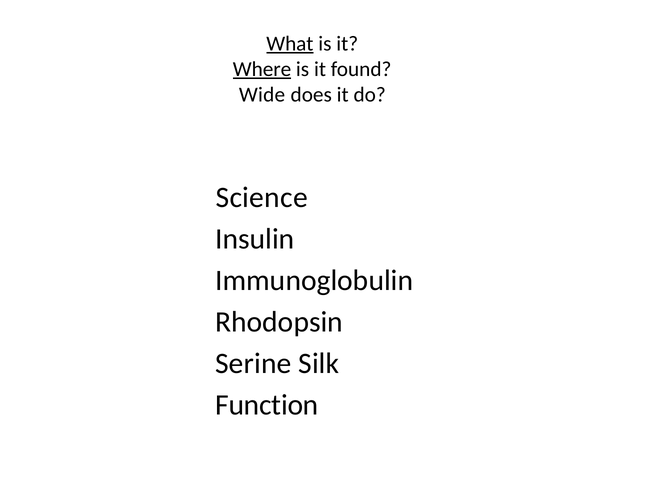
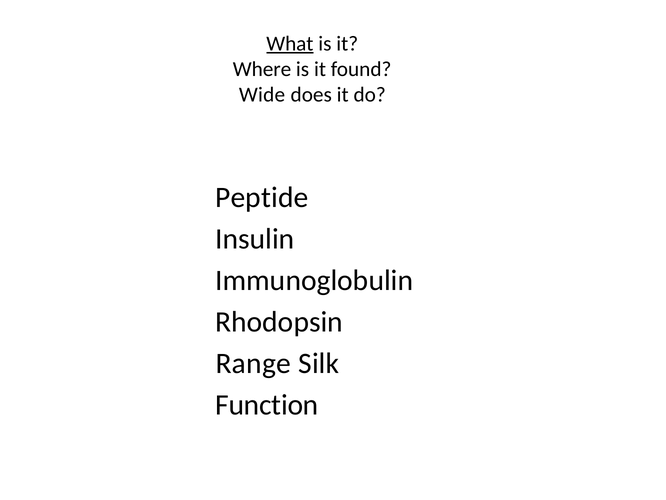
Where underline: present -> none (262, 69)
Science: Science -> Peptide (262, 197)
Serine: Serine -> Range (253, 363)
